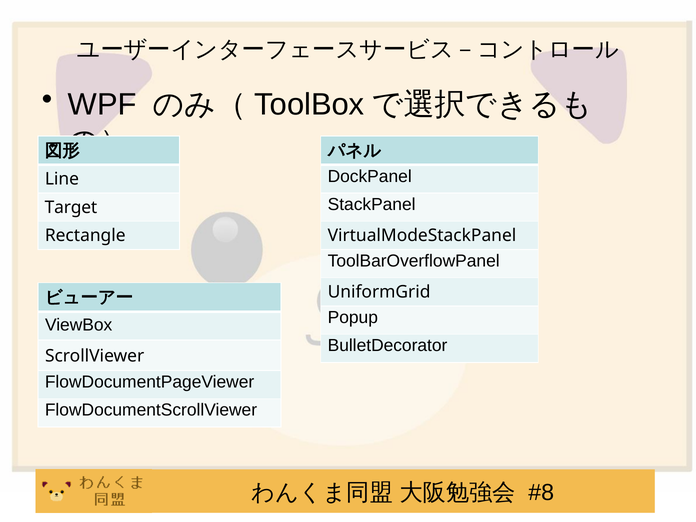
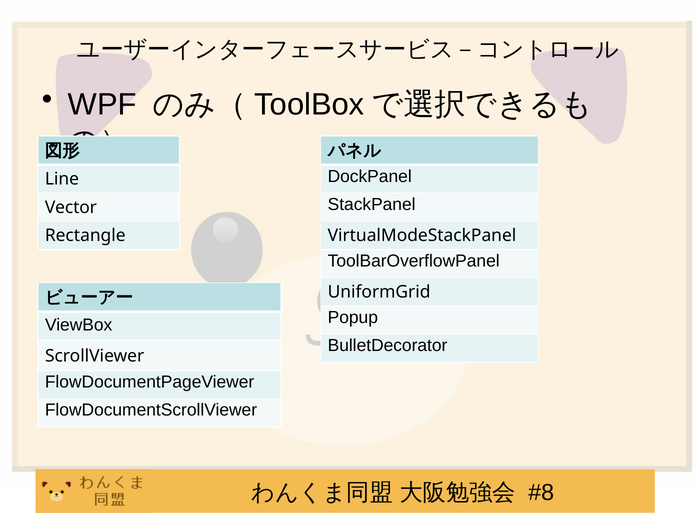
Target: Target -> Vector (71, 207)
